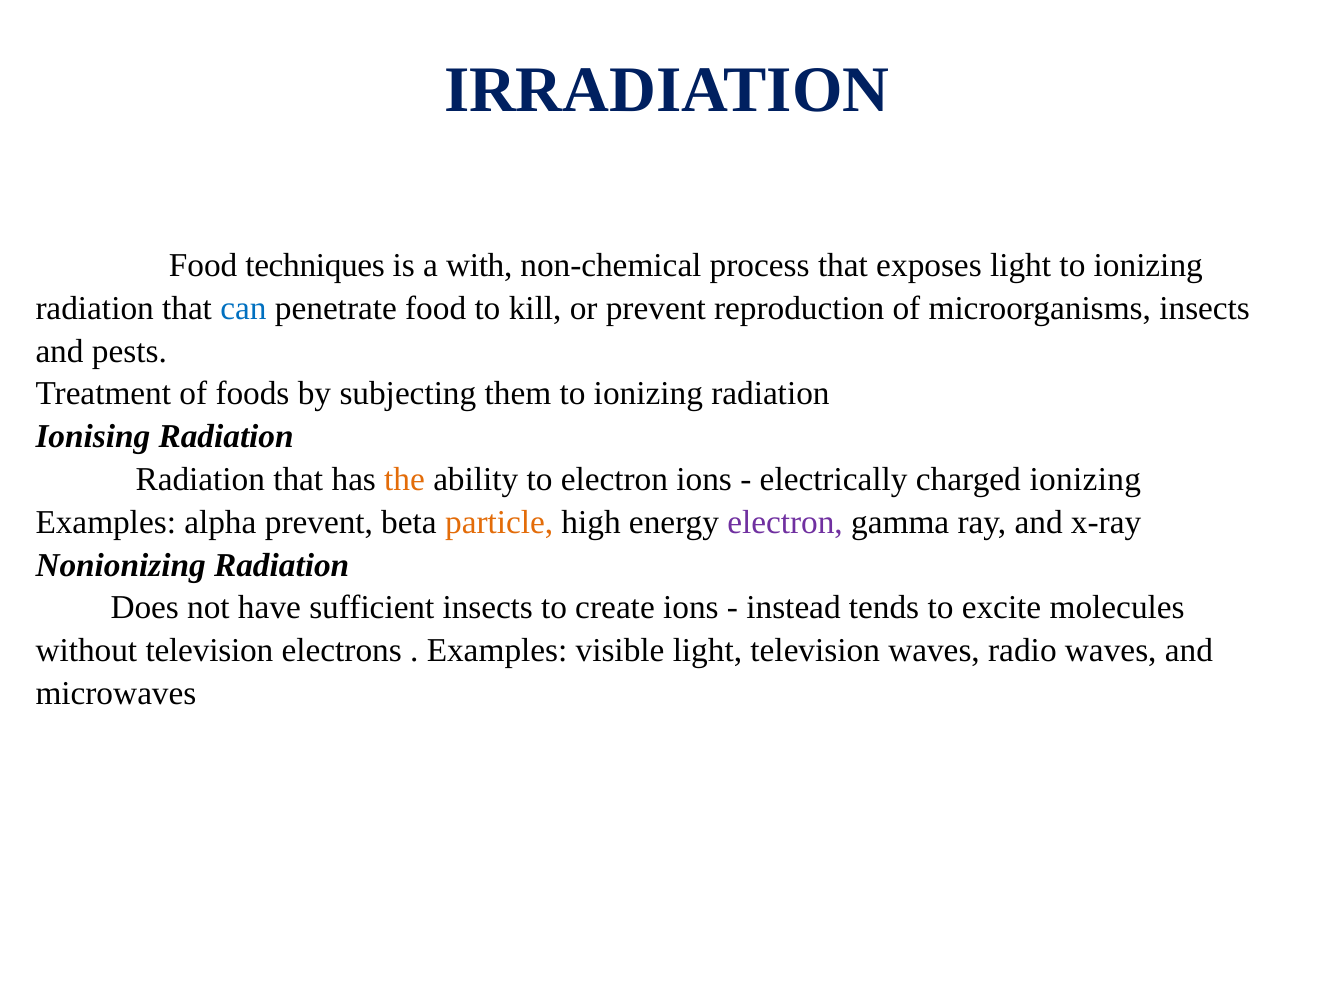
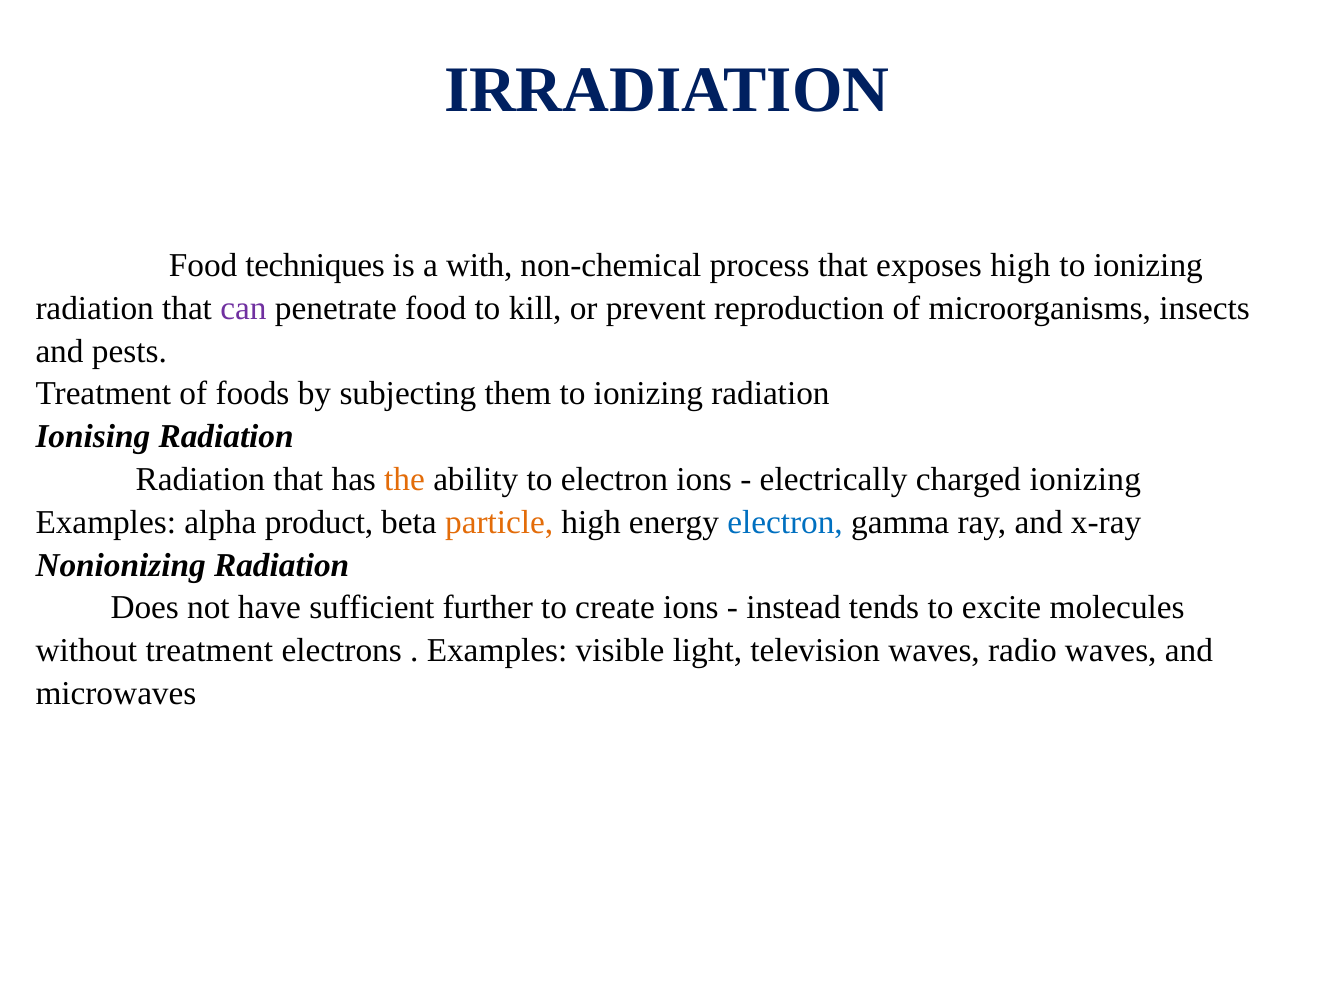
exposes light: light -> high (1020, 265)
can colour: blue -> purple (244, 308)
alpha prevent: prevent -> product (319, 522)
electron colour: purple -> blue (785, 522)
sufficient insects: insects -> further (488, 608)
without television: television -> treatment (209, 650)
